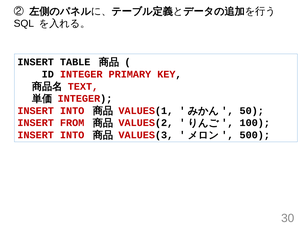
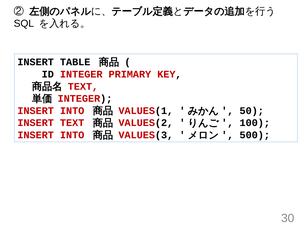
INSERT FROM: FROM -> TEXT (72, 123)
